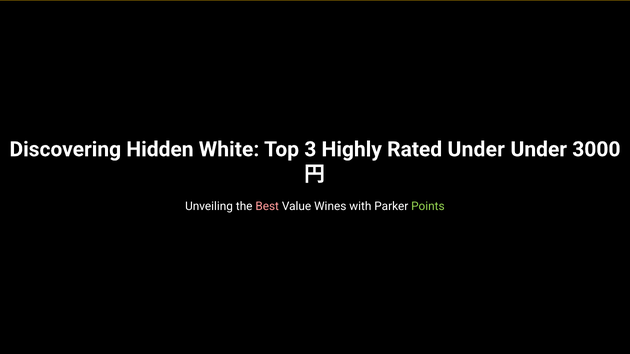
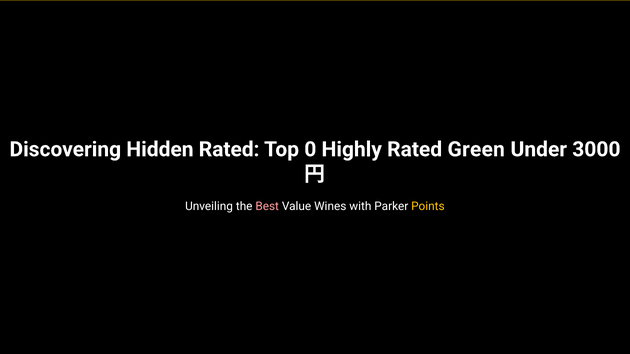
Hidden White: White -> Rated (229, 149)
3: 3 -> 0 (310, 149)
Rated Under: Under -> Green (476, 149)
Points colour: light green -> yellow (428, 206)
